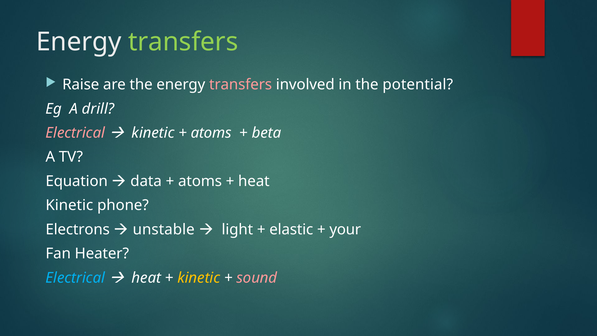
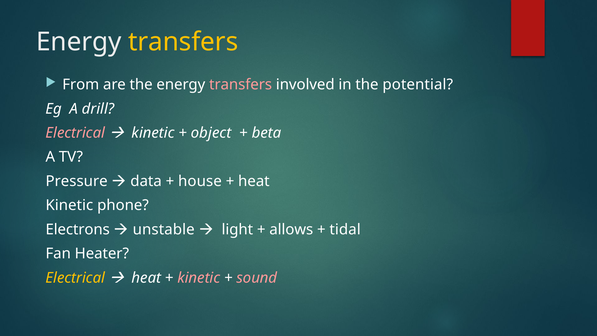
transfers colour: light green -> yellow (183, 42)
Raise: Raise -> From (81, 85)
atoms: atoms -> object (211, 133)
Equation: Equation -> Pressure (77, 181)
atoms: atoms -> house (200, 181)
elastic: elastic -> allows (291, 229)
your: your -> tidal (345, 229)
Electrical colour: light blue -> yellow (75, 278)
kinetic colour: yellow -> pink (199, 278)
